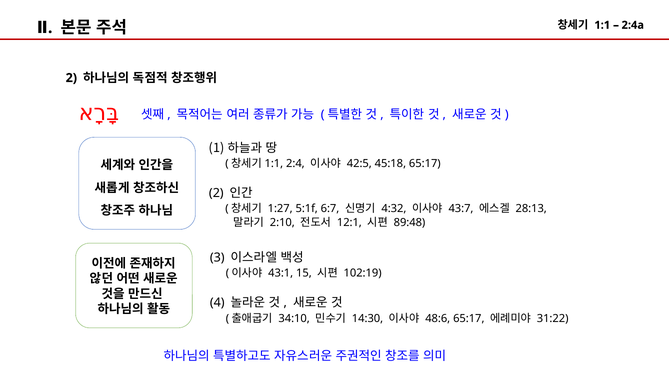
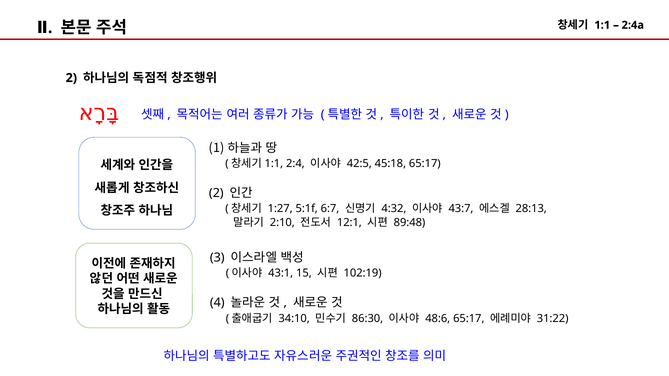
14:30: 14:30 -> 86:30 (368, 319)
